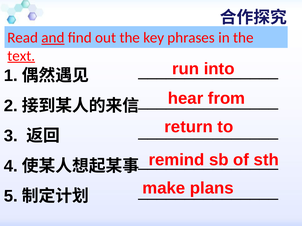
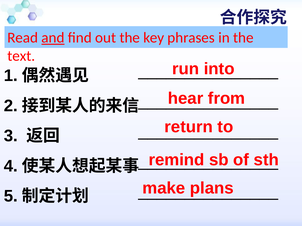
text underline: present -> none (21, 56)
